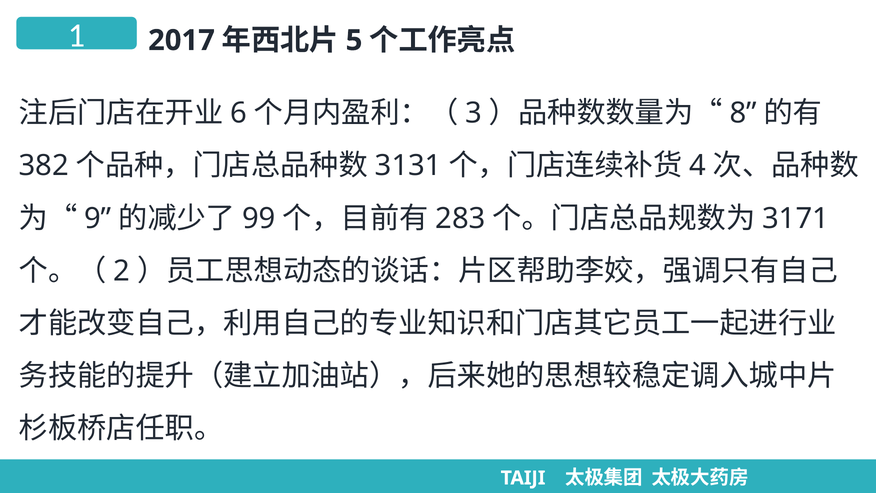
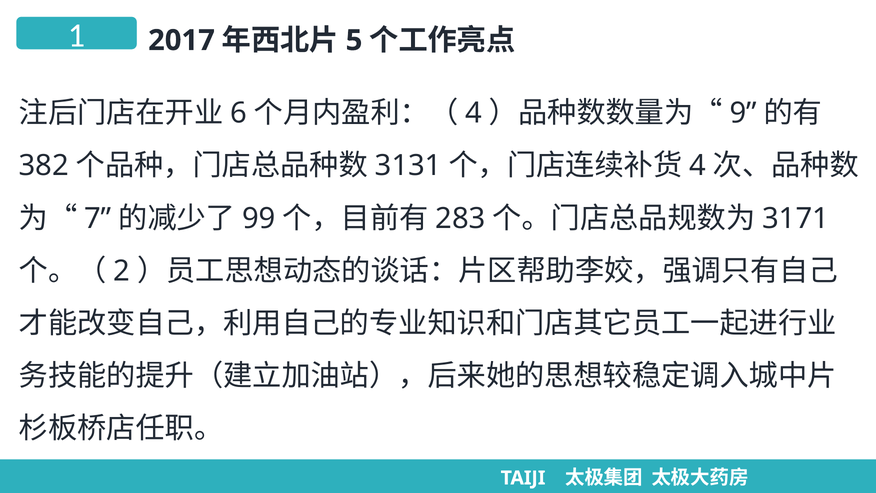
3: 3 -> 4 (474, 113)
8: 8 -> 9 (743, 113)
9: 9 -> 7 (98, 218)
